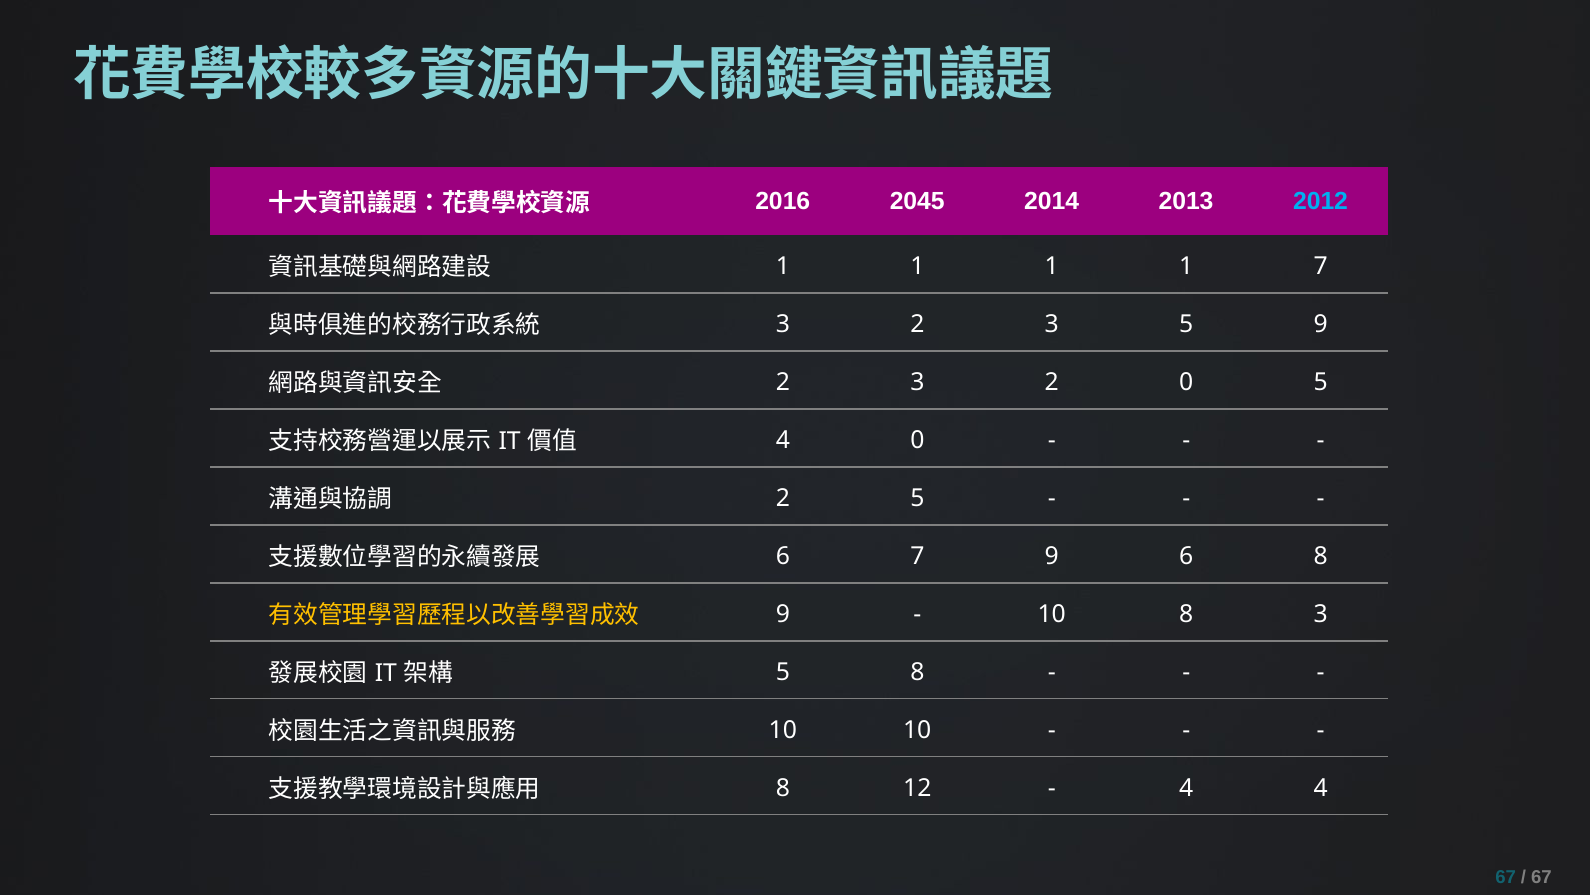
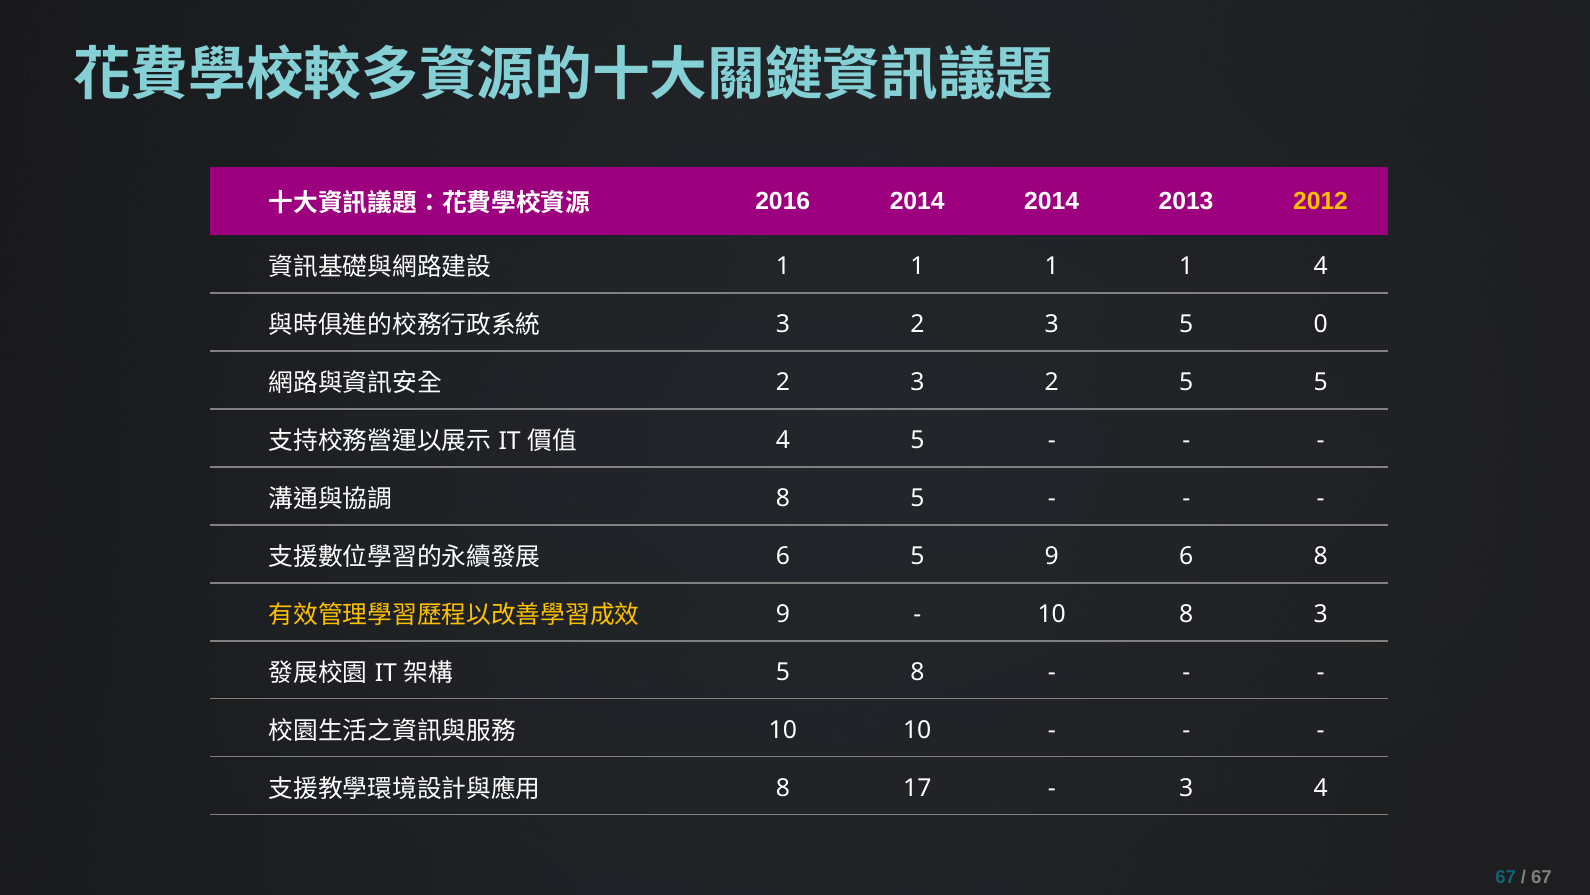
2016 2045: 2045 -> 2014 (917, 201)
2012 colour: light blue -> yellow (1321, 201)
1 7: 7 -> 4 (1321, 266)
5 9: 9 -> 0 (1321, 324)
2 0: 0 -> 5 (1186, 382)
4 0: 0 -> 5 (917, 440)
2: 2 -> 8 (783, 498)
6 7: 7 -> 5 (917, 556)
12: 12 -> 17 (917, 788)
4: 4 -> 3 (1186, 788)
